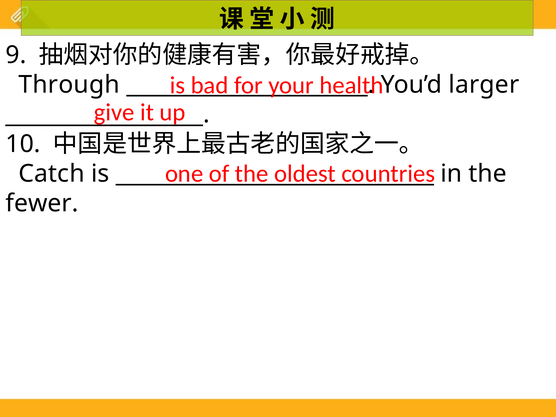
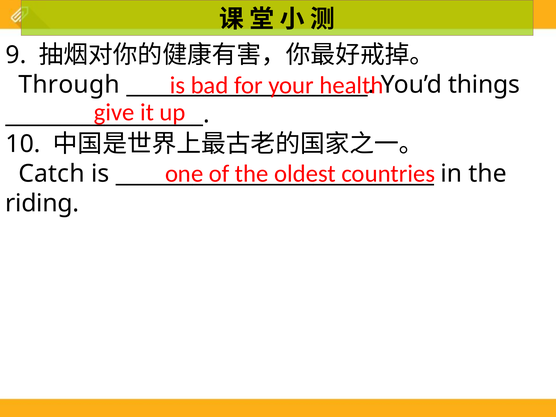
larger: larger -> things (484, 85)
fewer: fewer -> riding (42, 203)
